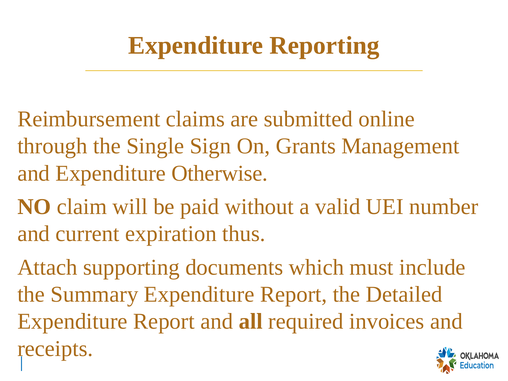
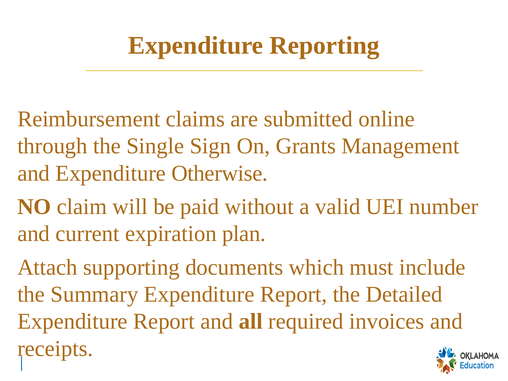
thus: thus -> plan (244, 234)
